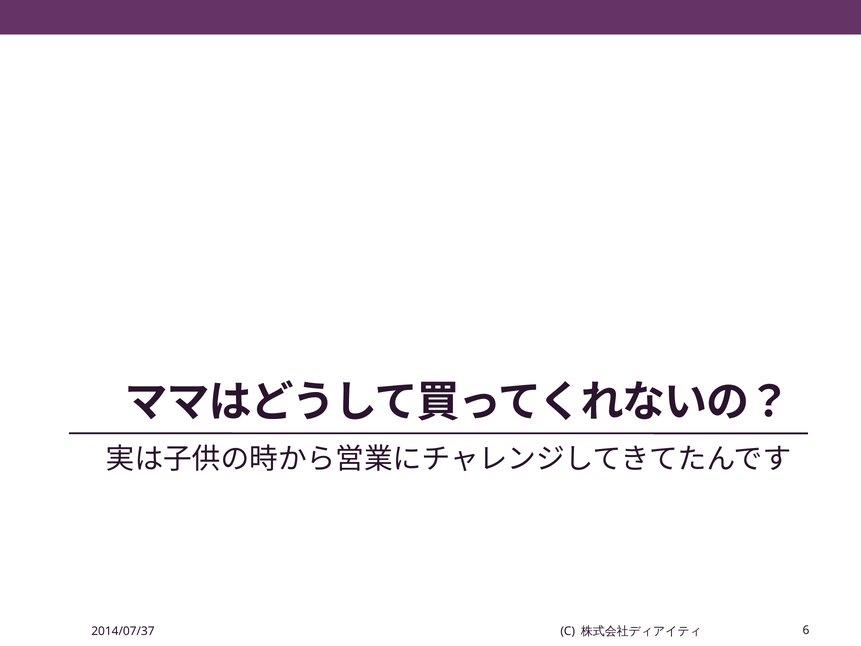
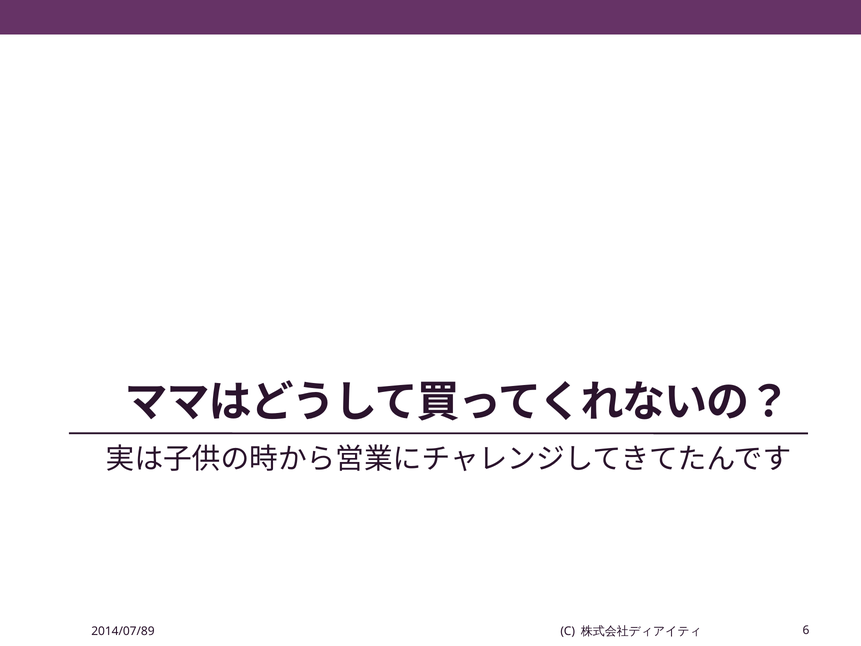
2014/07/37: 2014/07/37 -> 2014/07/89 (123, 631)
